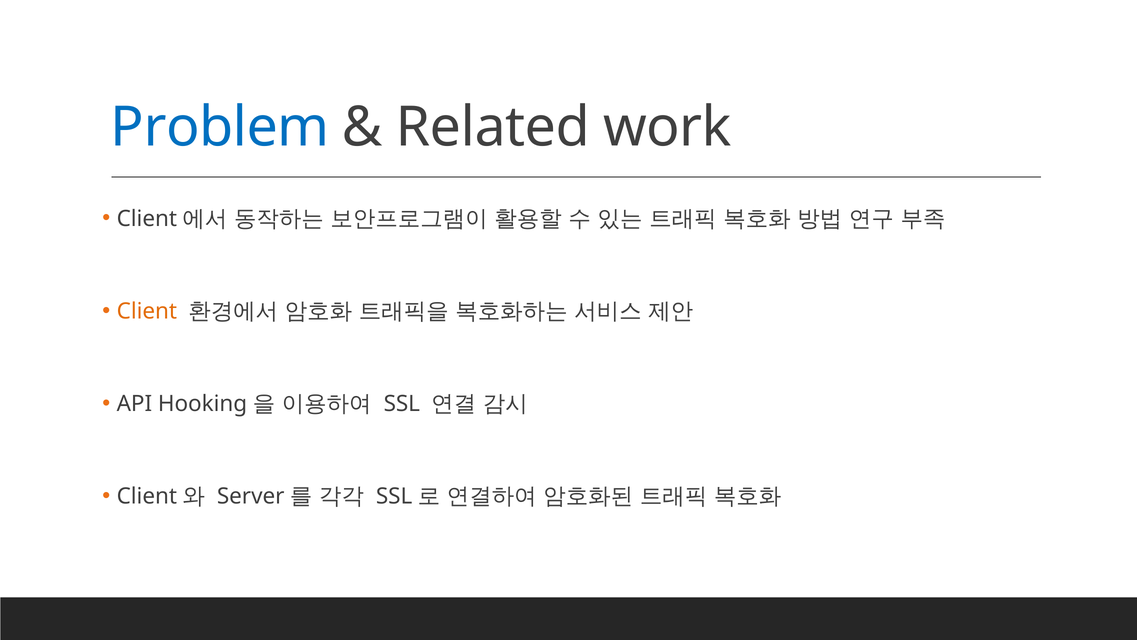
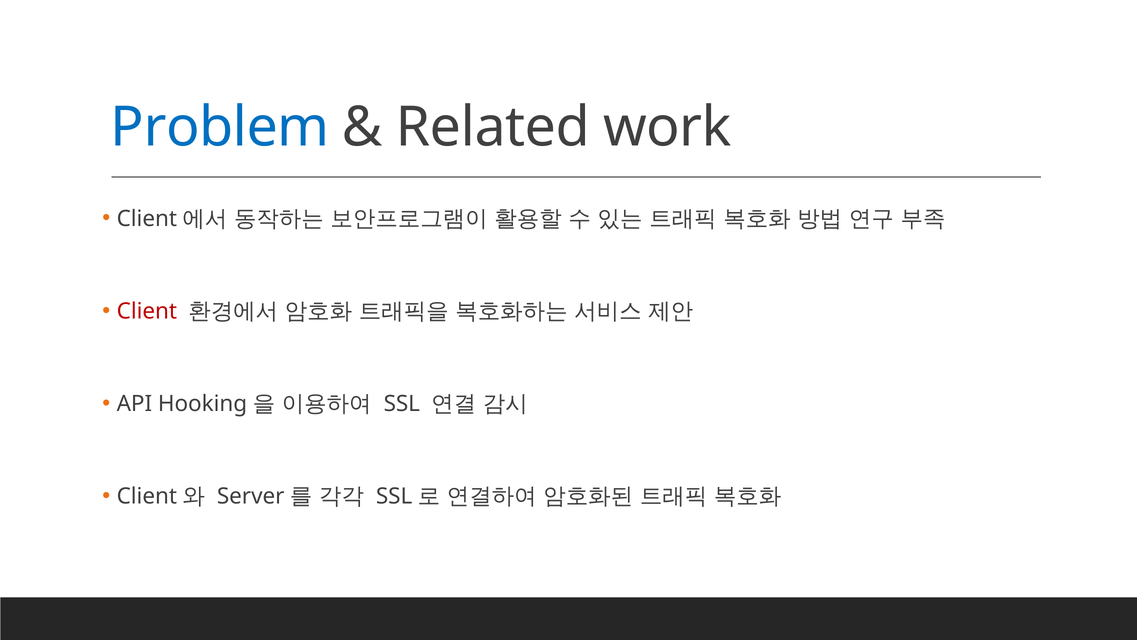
Client colour: orange -> red (147, 311)
